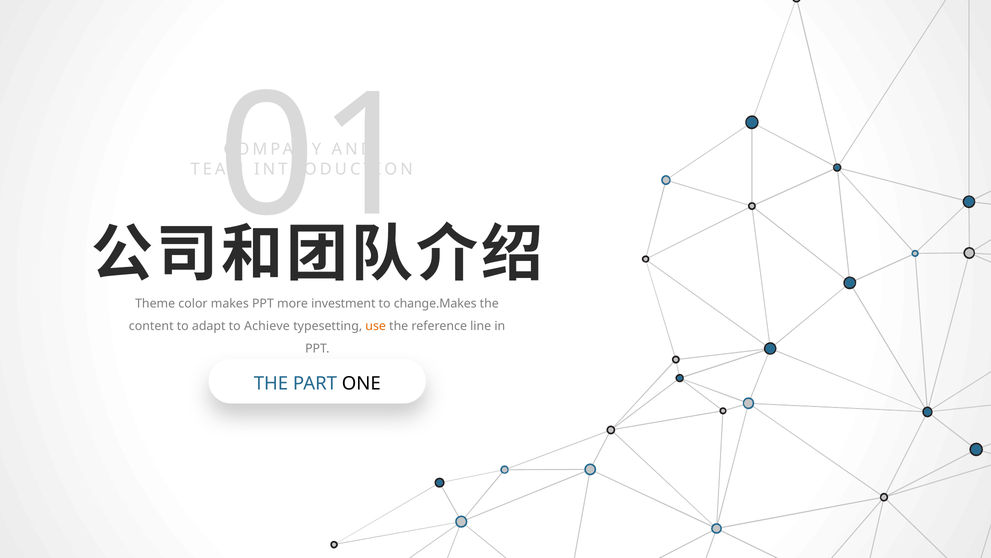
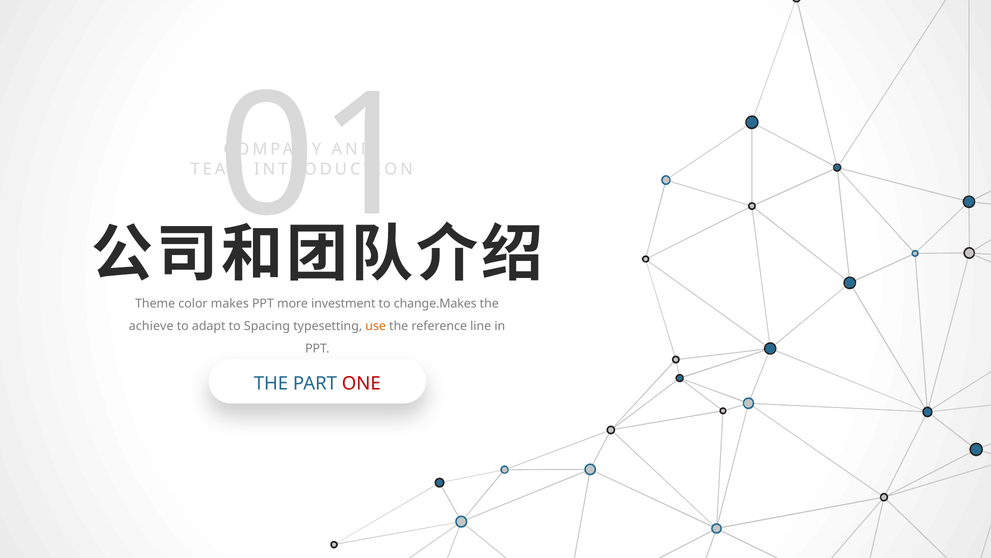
content: content -> achieve (151, 326)
Achieve: Achieve -> Spacing (267, 326)
ONE colour: black -> red (361, 383)
